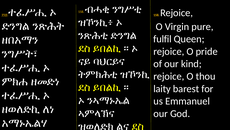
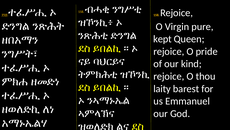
fulfil: fulfil -> kept (162, 39)
